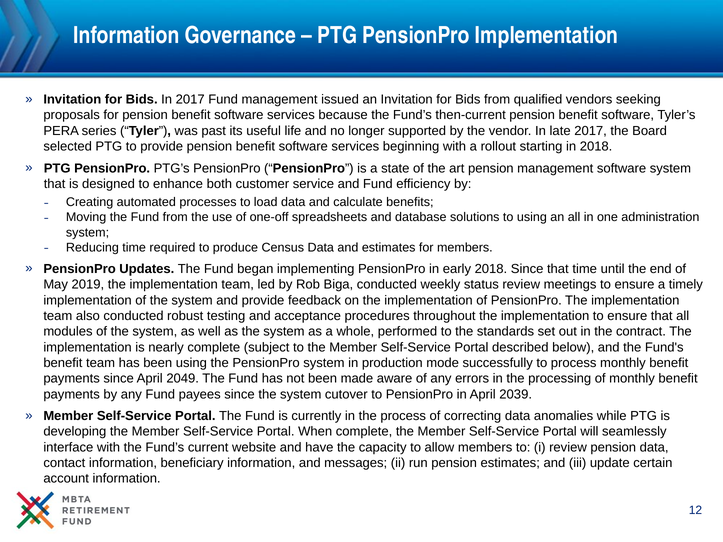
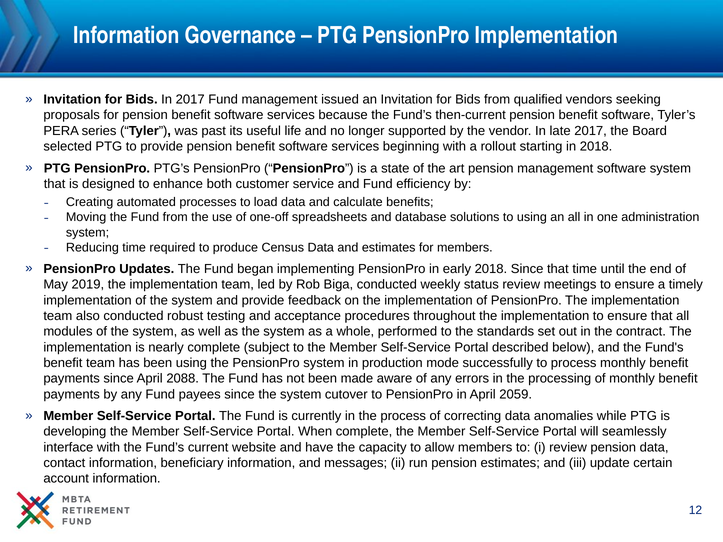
2049: 2049 -> 2088 (183, 379)
2039: 2039 -> 2059 (516, 394)
